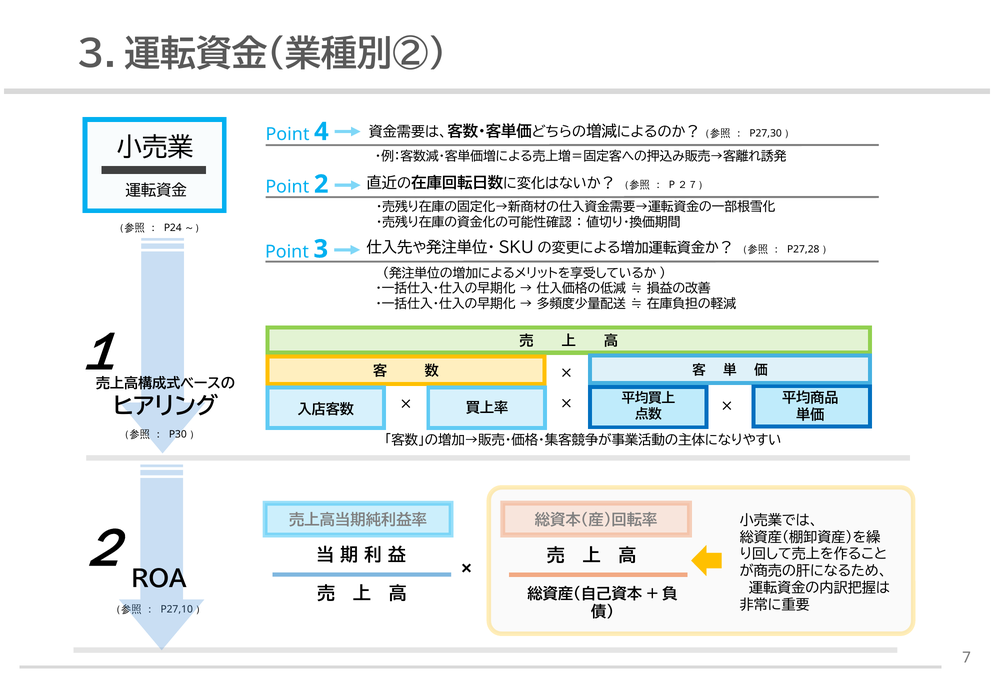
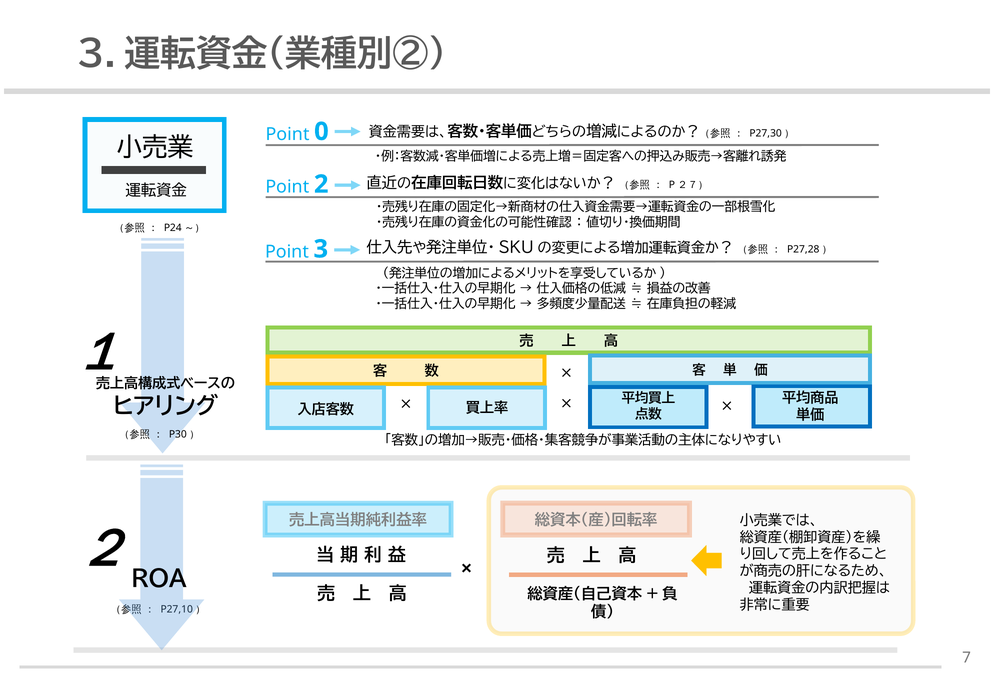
4: 4 -> 0 (321, 132)
